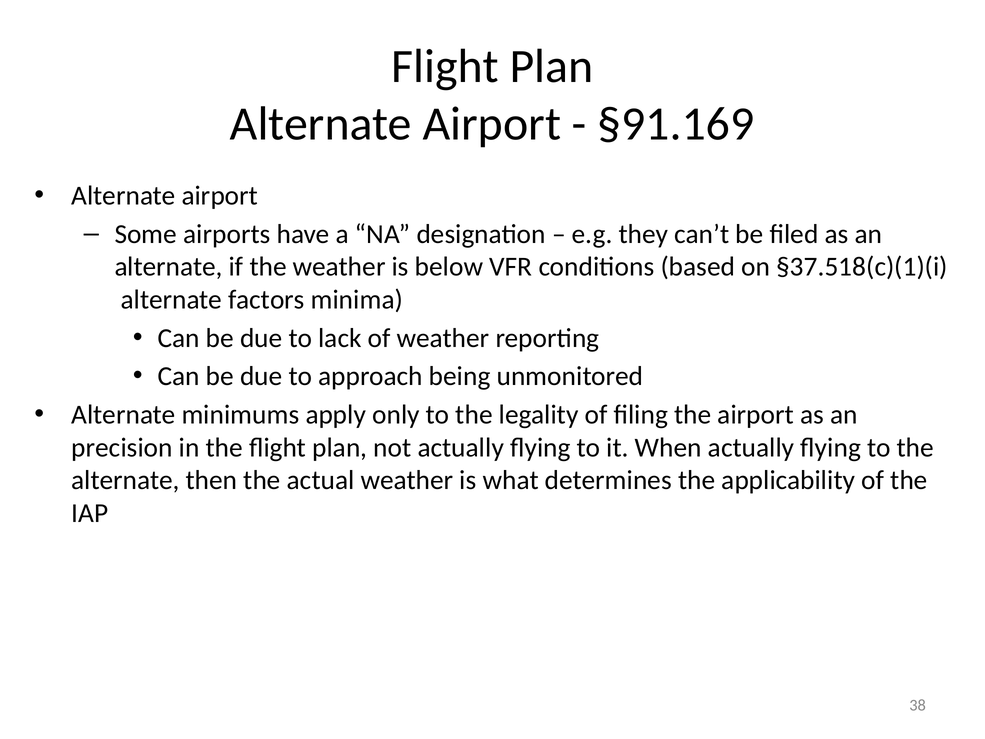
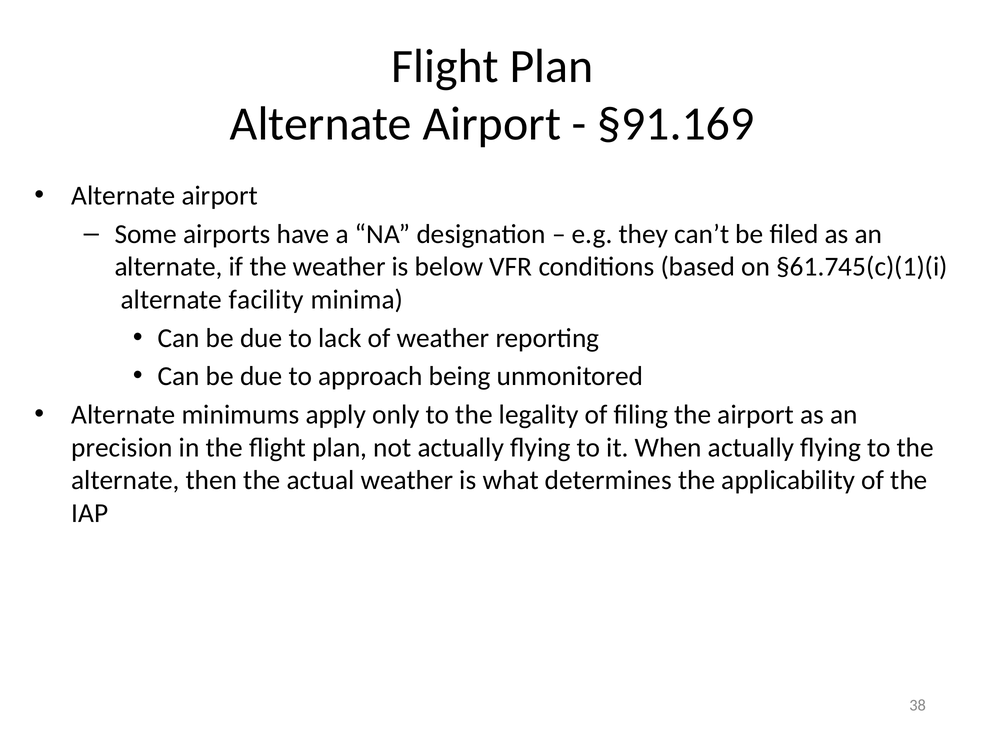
§37.518(c)(1)(i: §37.518(c)(1)(i -> §61.745(c)(1)(i (862, 267)
factors: factors -> facility (266, 300)
